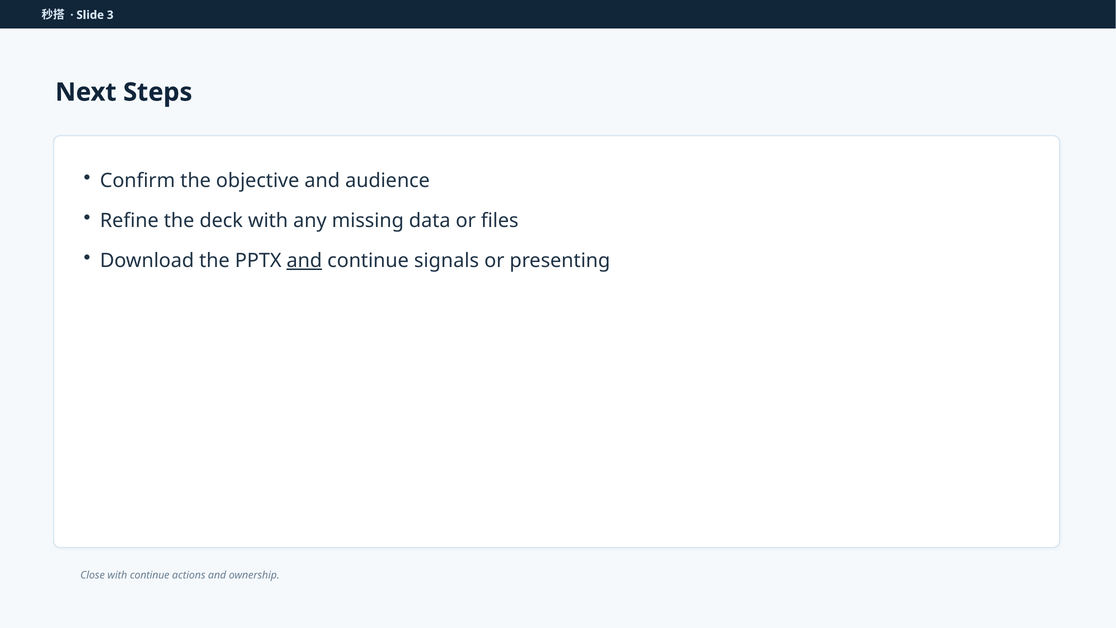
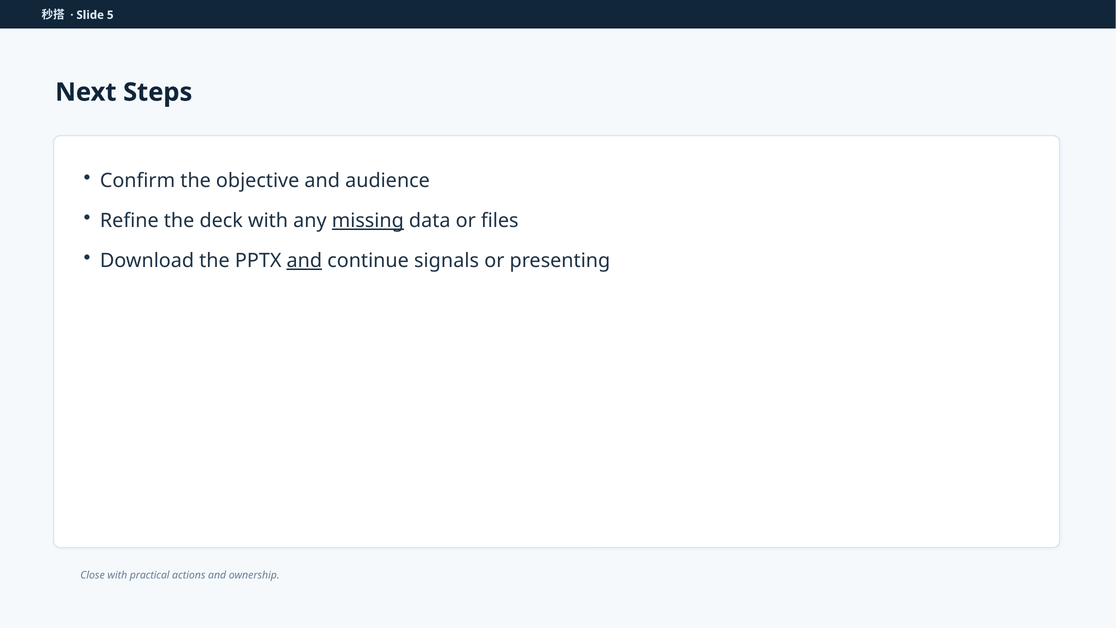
3: 3 -> 5 (110, 15)
missing underline: none -> present (368, 221)
with continue: continue -> practical (150, 575)
